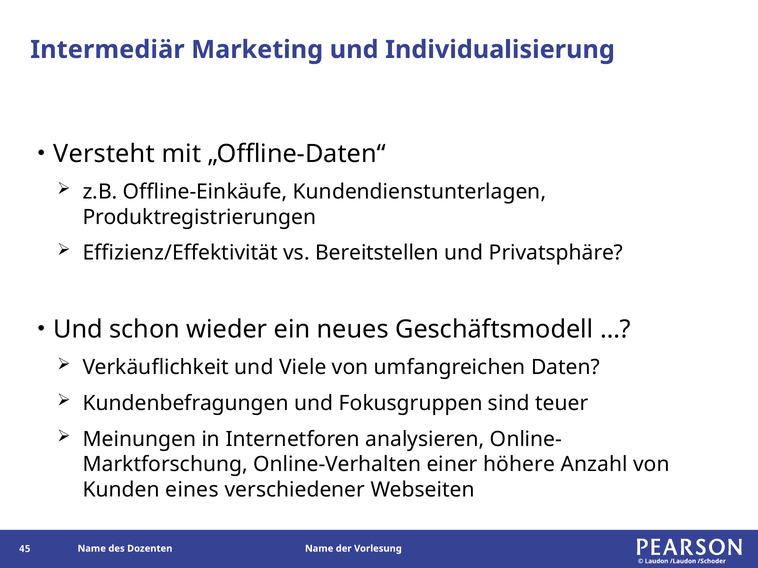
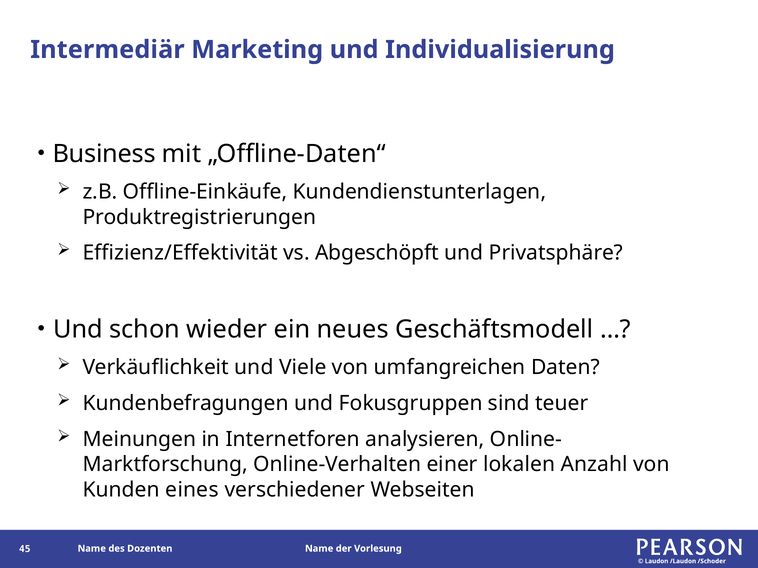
Versteht: Versteht -> Business (104, 154)
Bereitstellen: Bereitstellen -> Abgeschöpft (377, 253)
höhere: höhere -> lokalen (519, 465)
